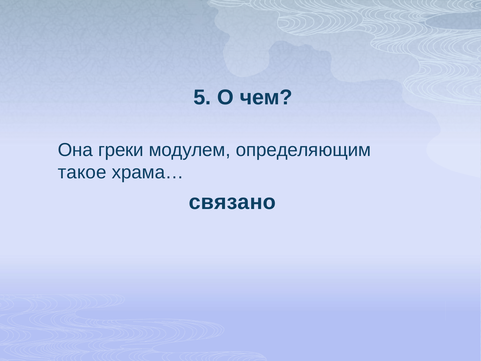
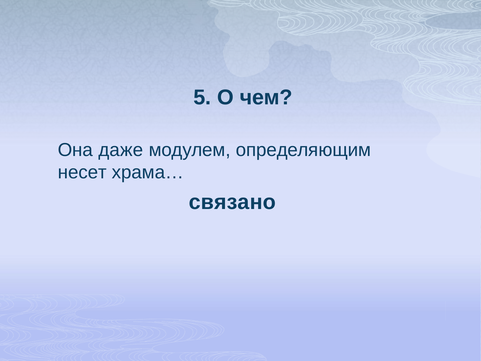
греки: греки -> даже (121, 150)
такое: такое -> несет (82, 172)
